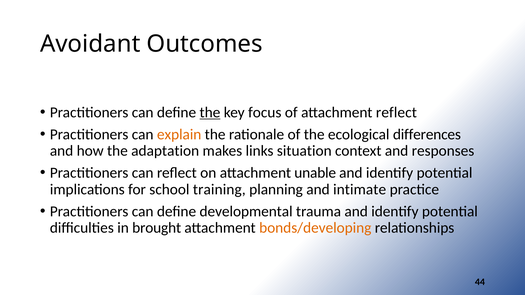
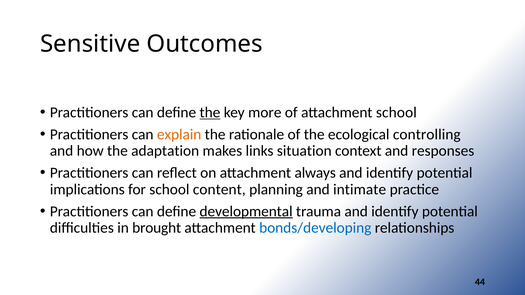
Avoidant: Avoidant -> Sensitive (90, 44)
focus: focus -> more (265, 113)
attachment reflect: reflect -> school (396, 113)
differences: differences -> controlling (427, 135)
unable: unable -> always (315, 173)
training: training -> content (219, 190)
developmental underline: none -> present (246, 212)
bonds/developing colour: orange -> blue (315, 228)
